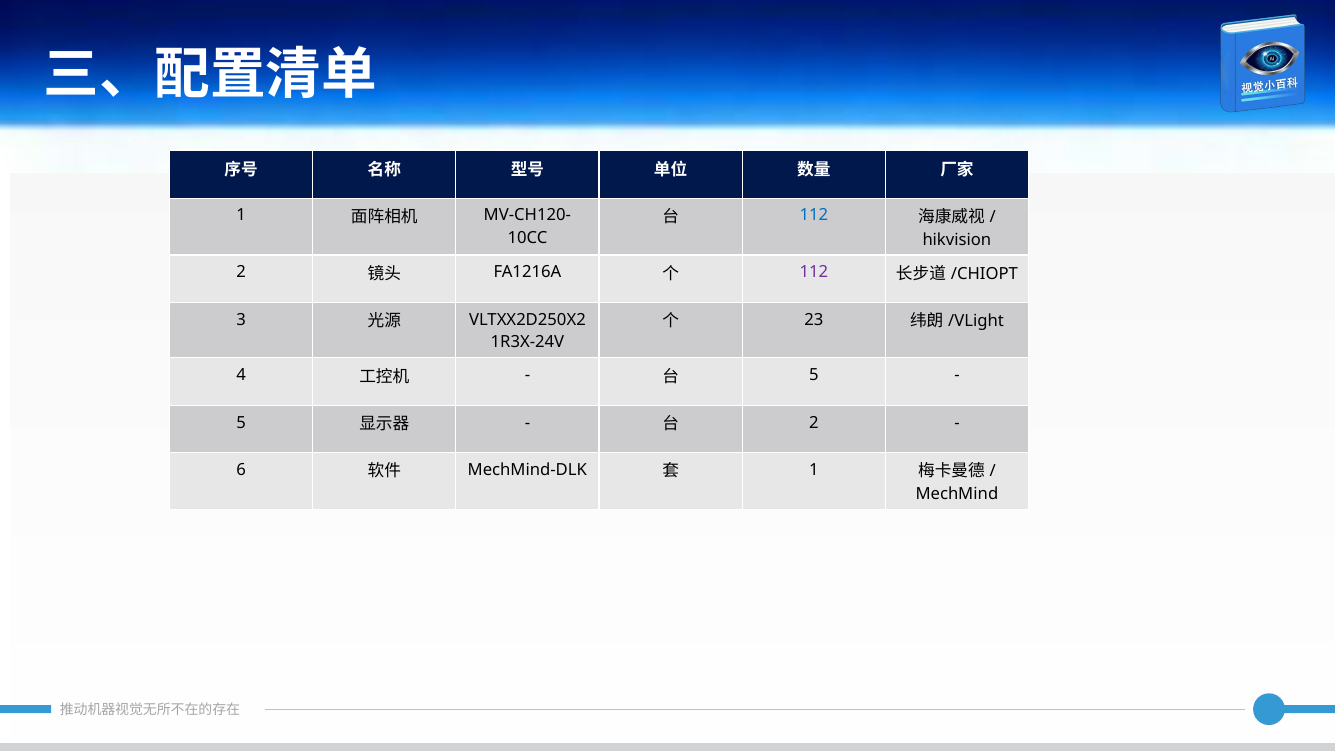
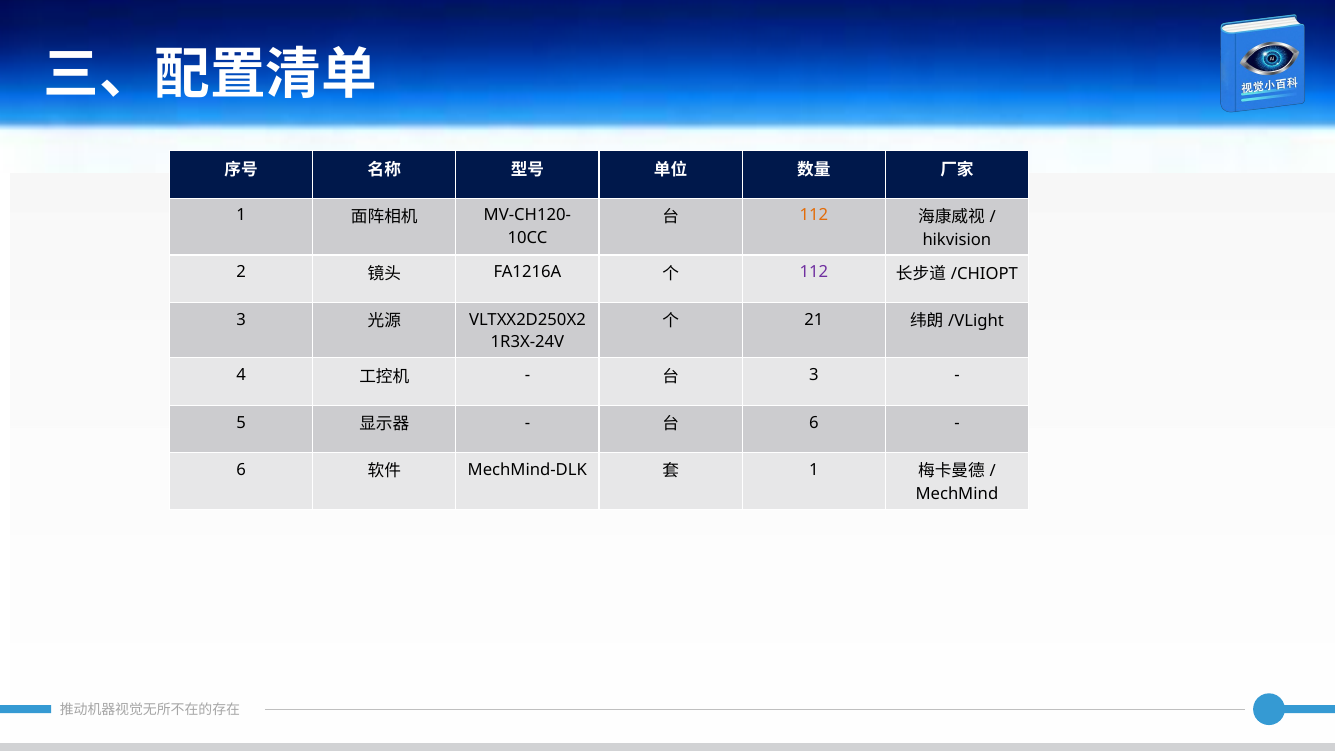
112 colour: blue -> orange (814, 215)
23: 23 -> 21 (814, 320)
5: 5 -> 3 (814, 375)
2: 2 -> 6 (814, 422)
